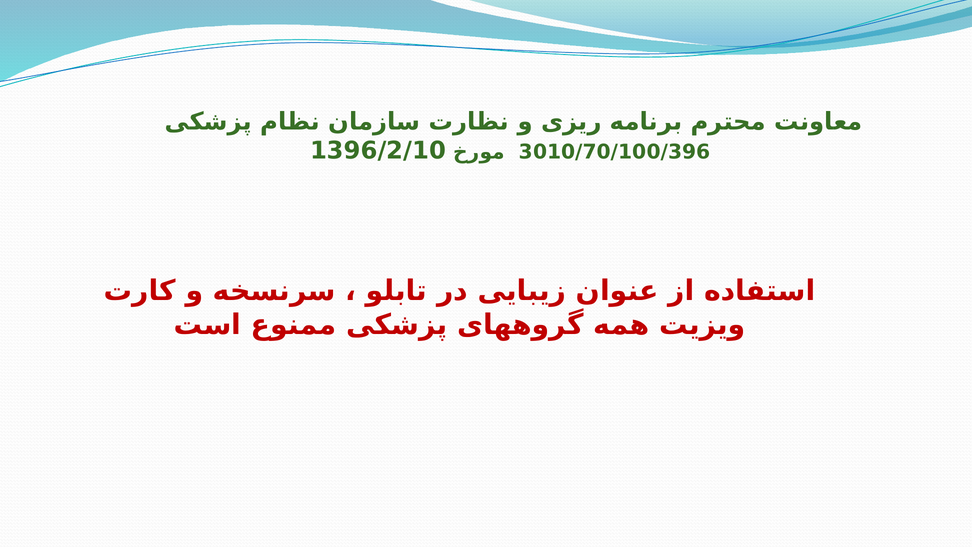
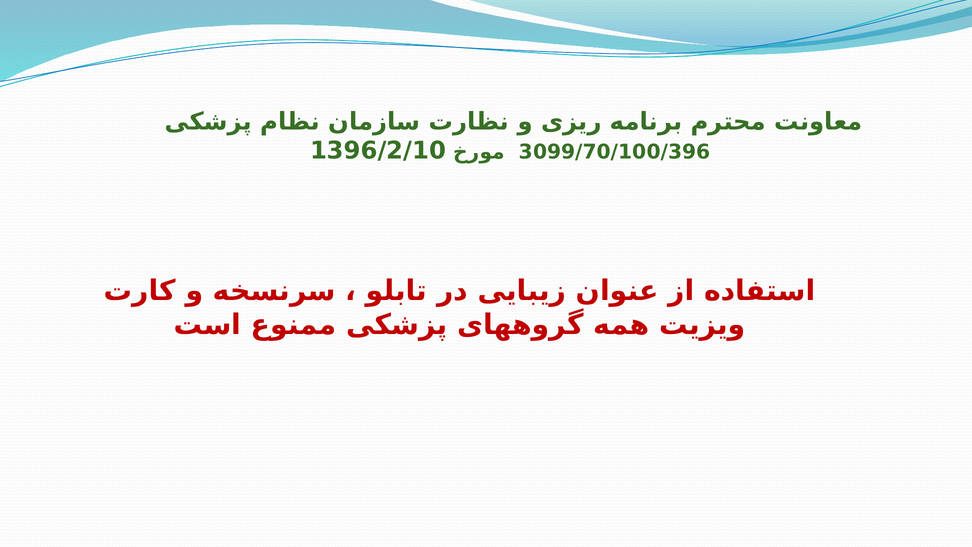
3010/70/100/396: 3010/70/100/396 -> 3099/70/100/396 (615, 152)
